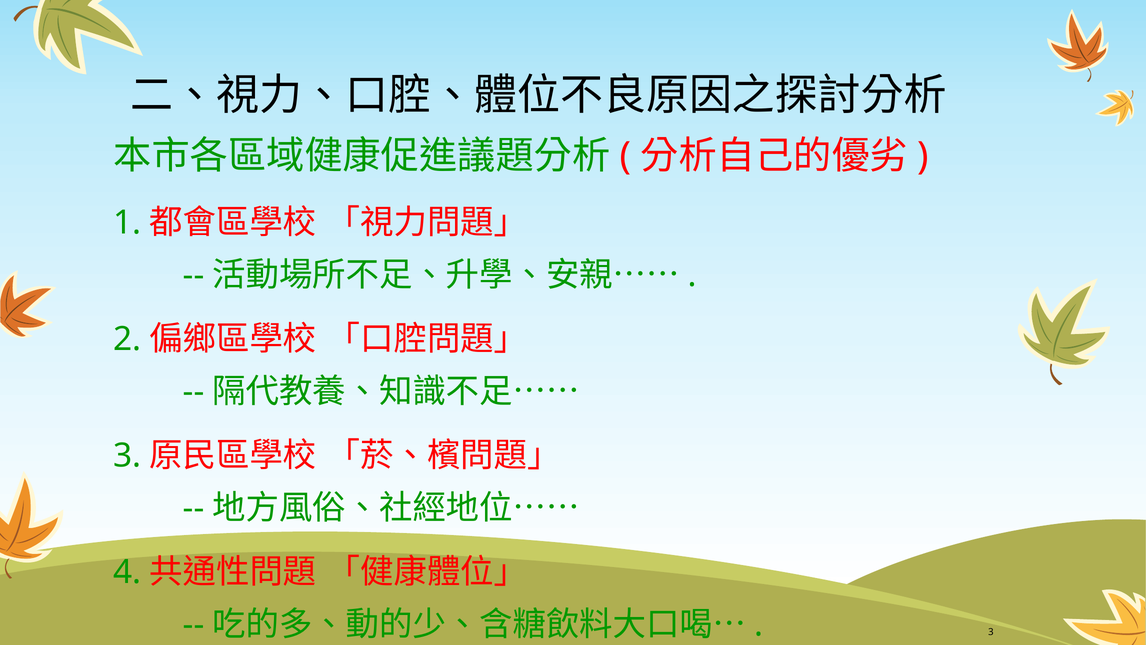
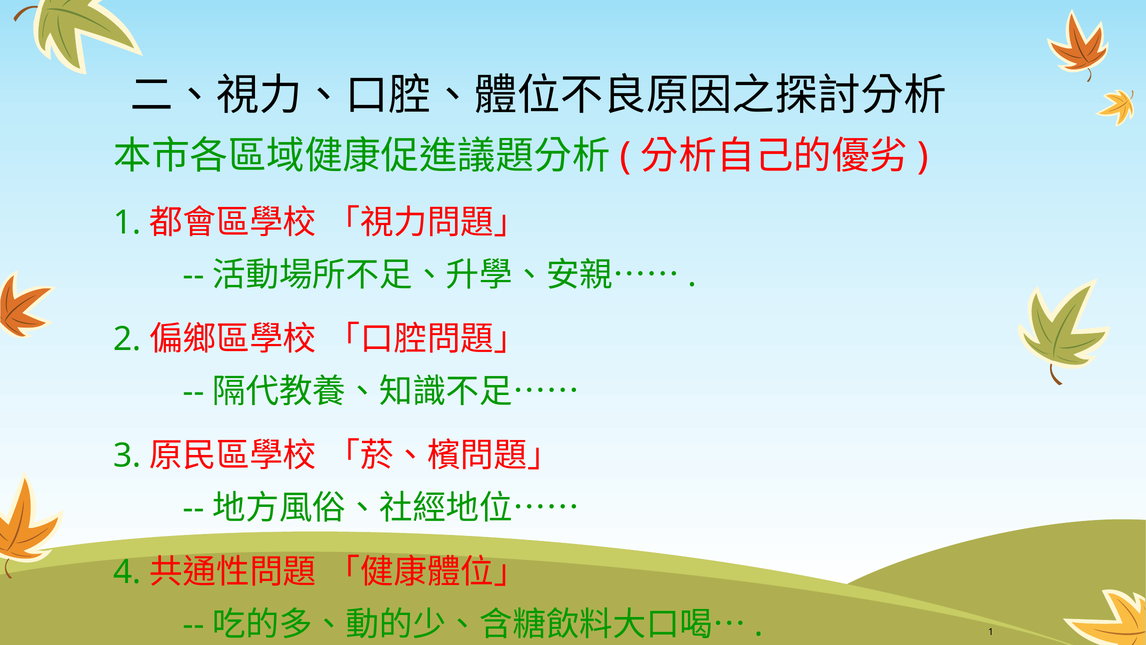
3: 3 -> 1 (991, 631)
